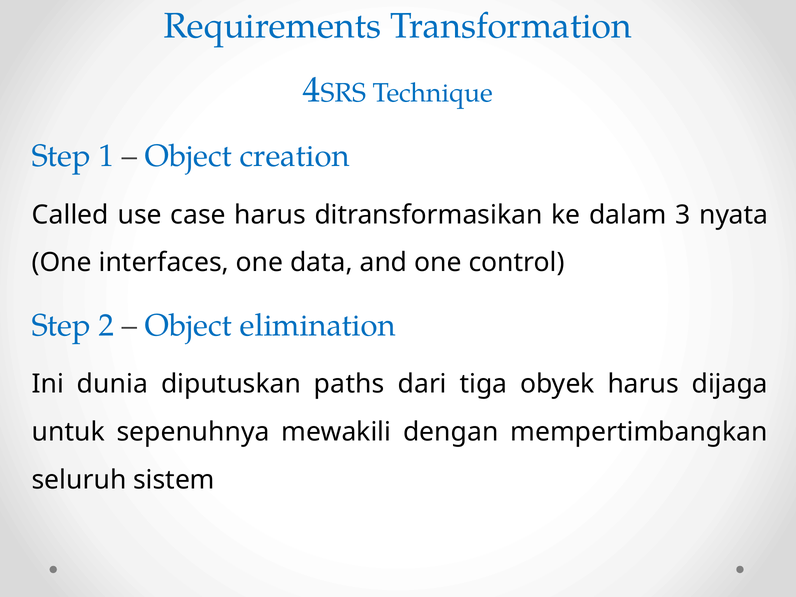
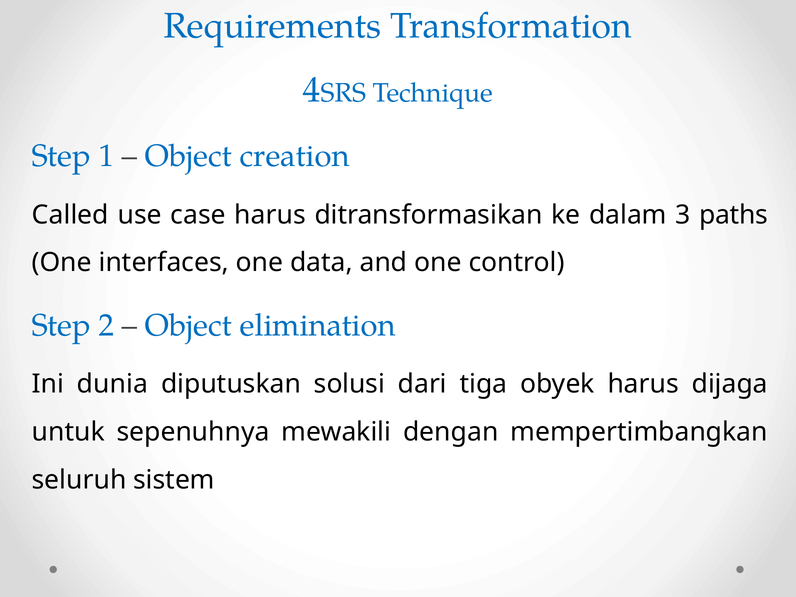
nyata: nyata -> paths (734, 215)
paths: paths -> solusi (349, 384)
